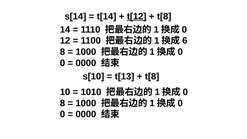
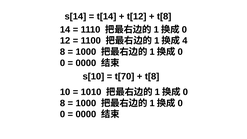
t[12 underline: present -> none (137, 17)
6: 6 -> 4 (185, 41)
t[13: t[13 -> t[70 (125, 76)
